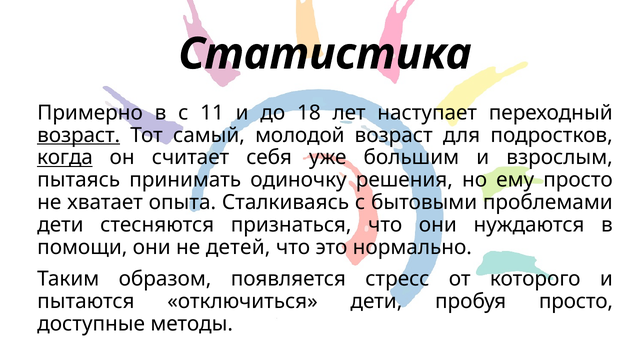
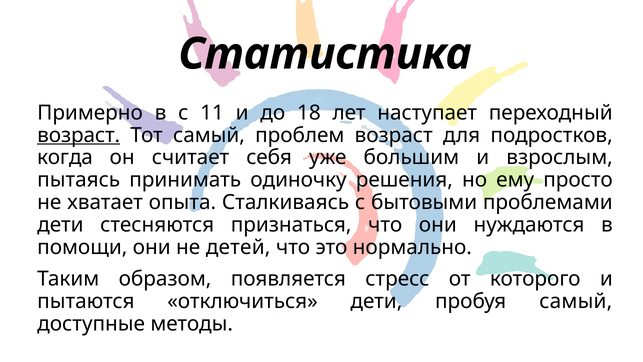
молодой: молодой -> проблем (300, 135)
когда underline: present -> none (65, 157)
пробуя просто: просто -> самый (576, 301)
